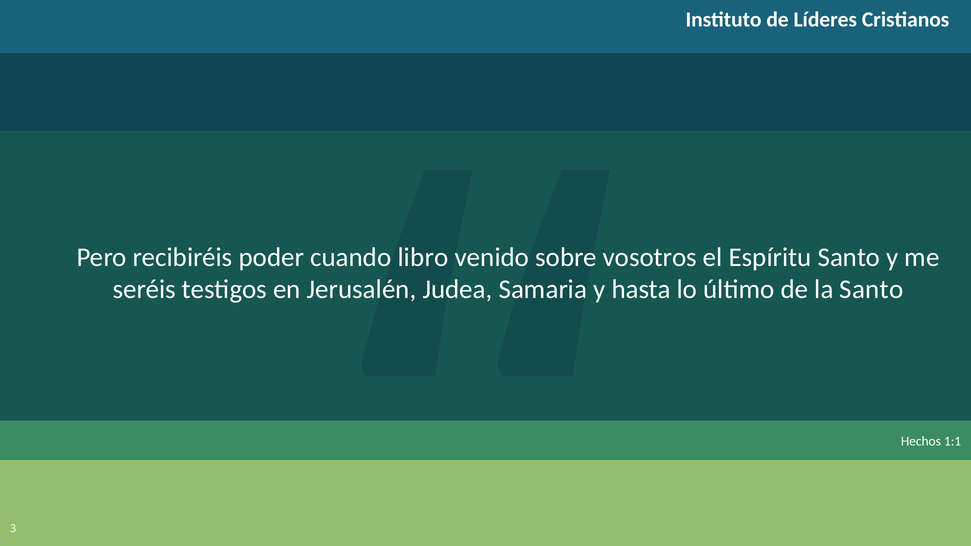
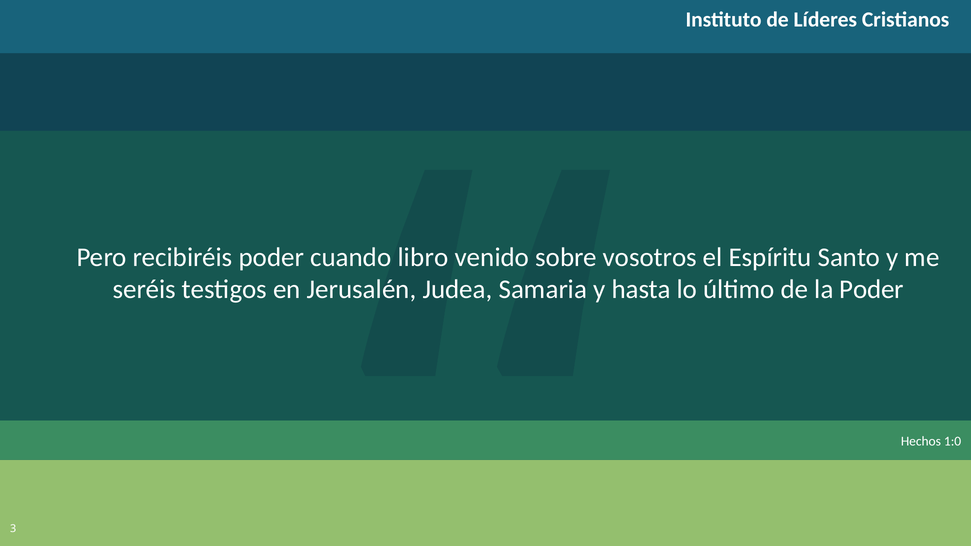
la Santo: Santo -> Poder (872, 290)
1:1: 1:1 -> 1:0 (953, 442)
